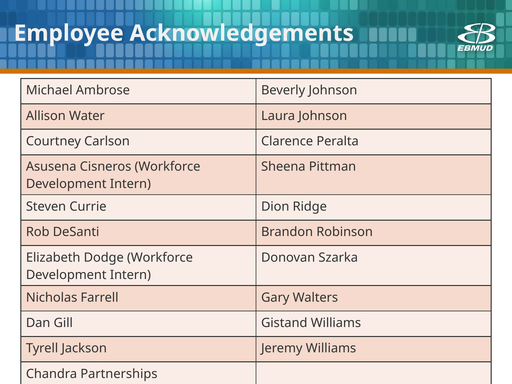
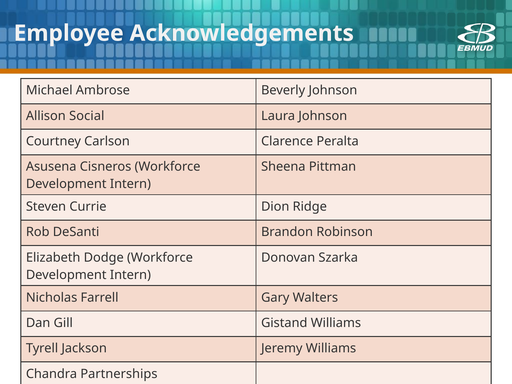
Water: Water -> Social (87, 116)
